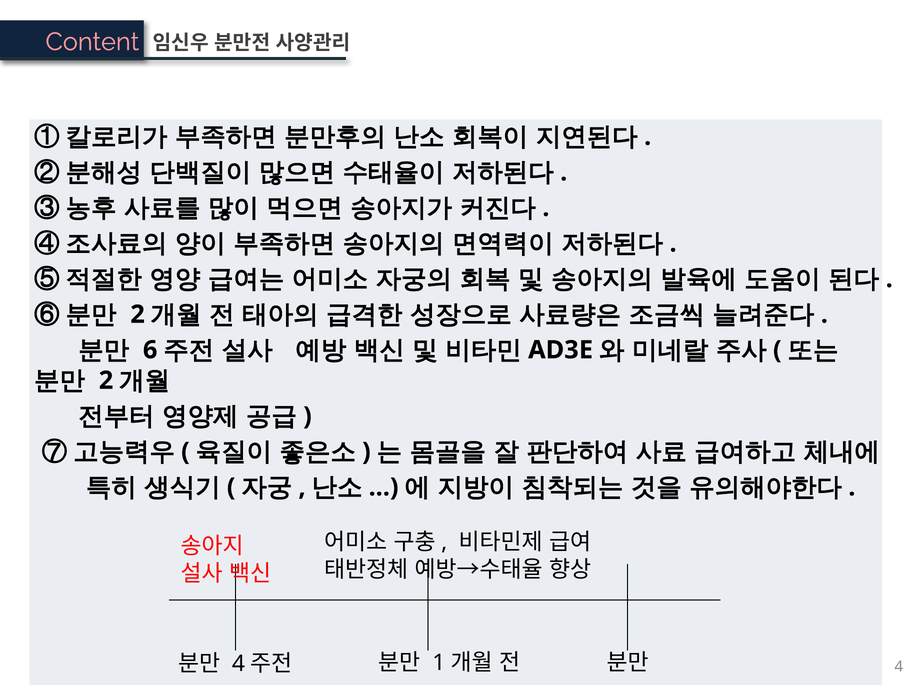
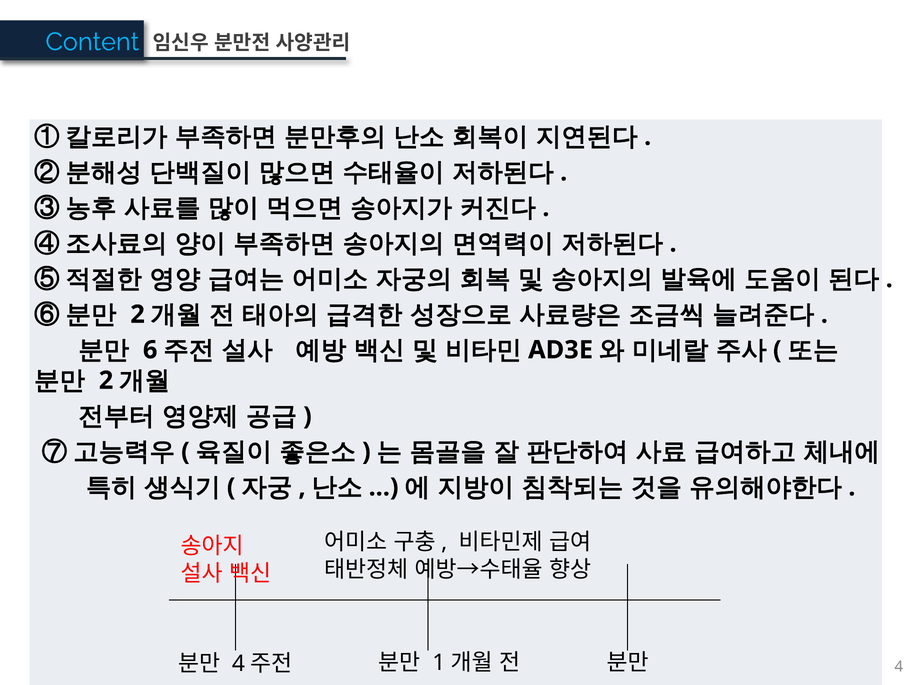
Content colour: pink -> light blue (92, 42)
